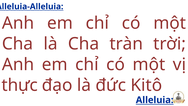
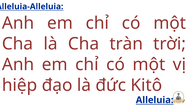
thực: thực -> hiệp (20, 85)
